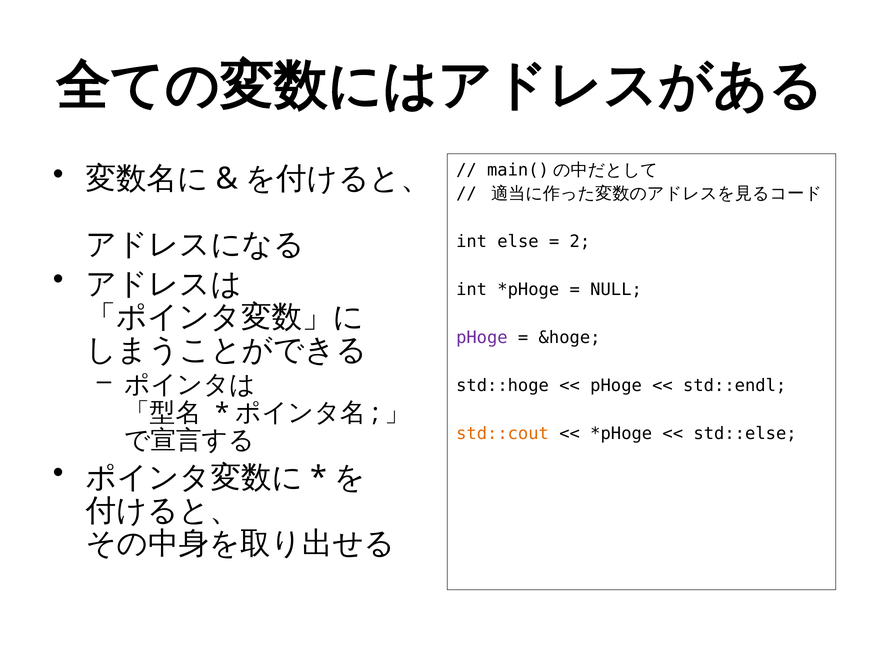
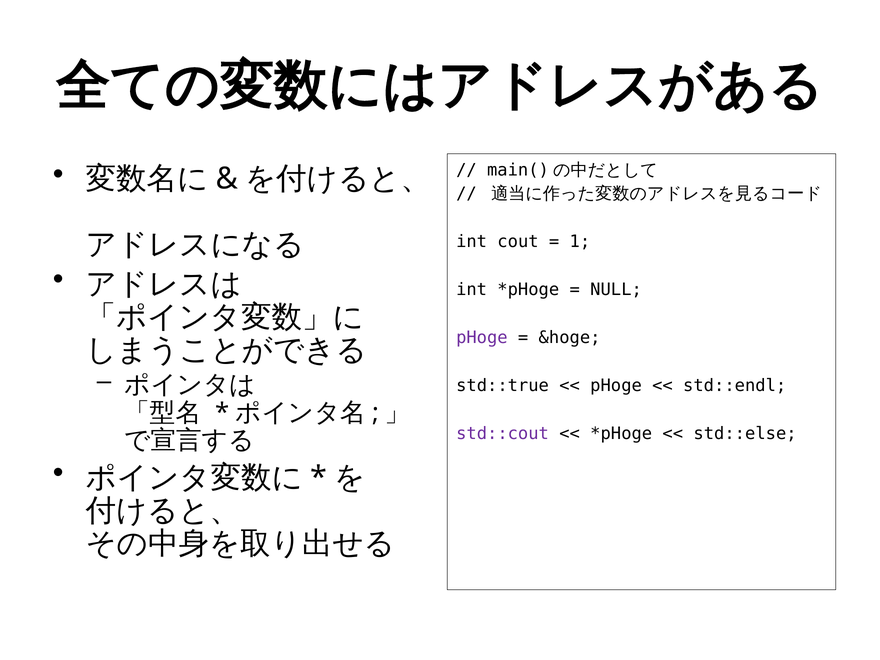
else: else -> cout (518, 242)
2: 2 -> 1 (580, 242)
std::hoge: std::hoge -> std::true (503, 386)
std::cout colour: orange -> purple (503, 434)
